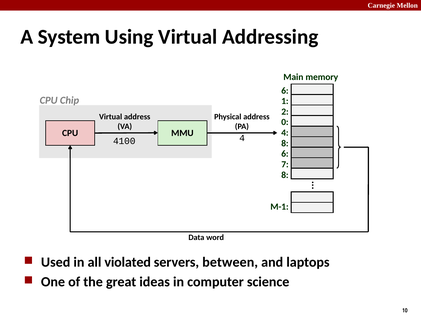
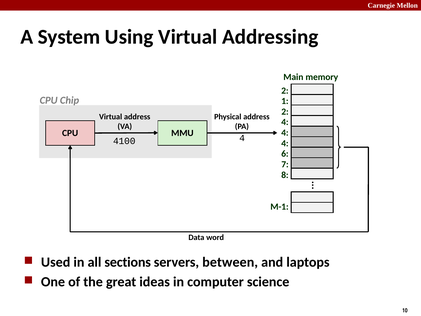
6: 6 -> 2 (285, 91)
0: 0 -> 4 (285, 122)
8: 8 -> 4 (285, 143)
violated: violated -> sections (128, 262)
